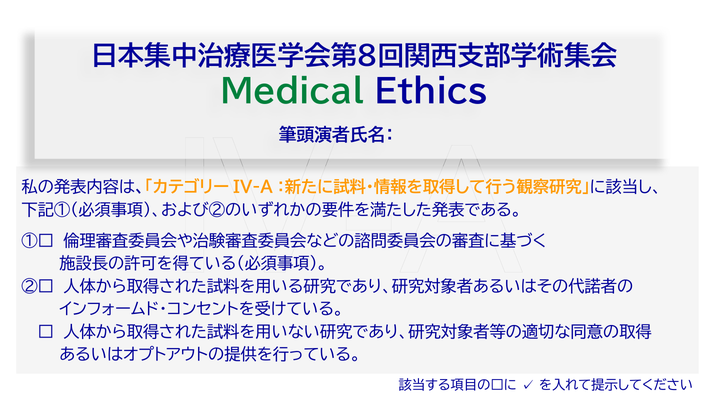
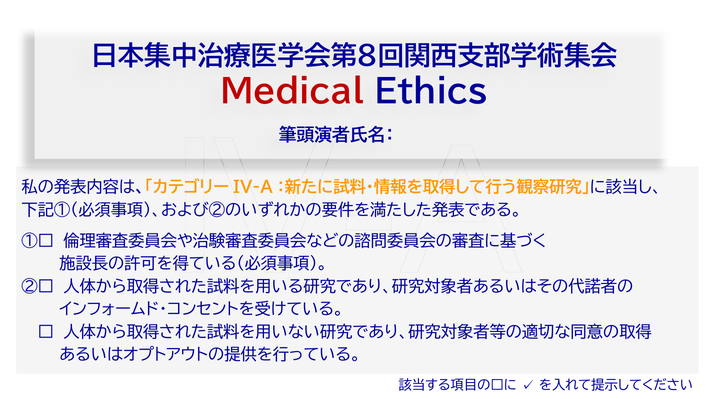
Medical colour: green -> red (292, 92)
